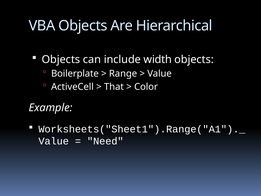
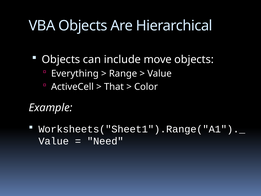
width: width -> move (158, 59)
Boilerplate: Boilerplate -> Everything (75, 73)
